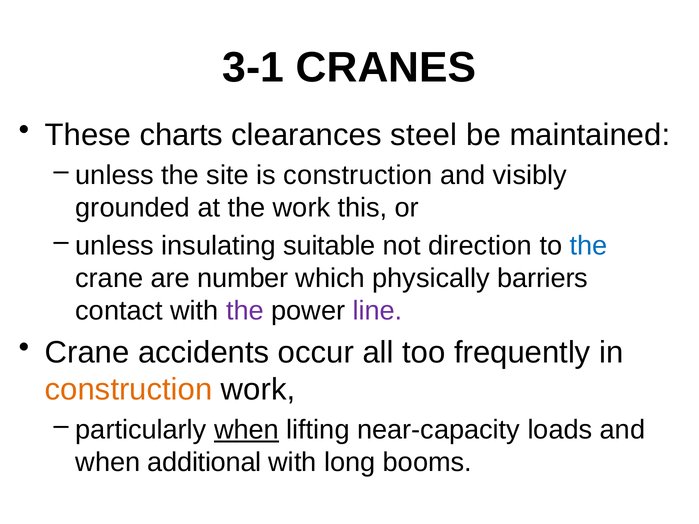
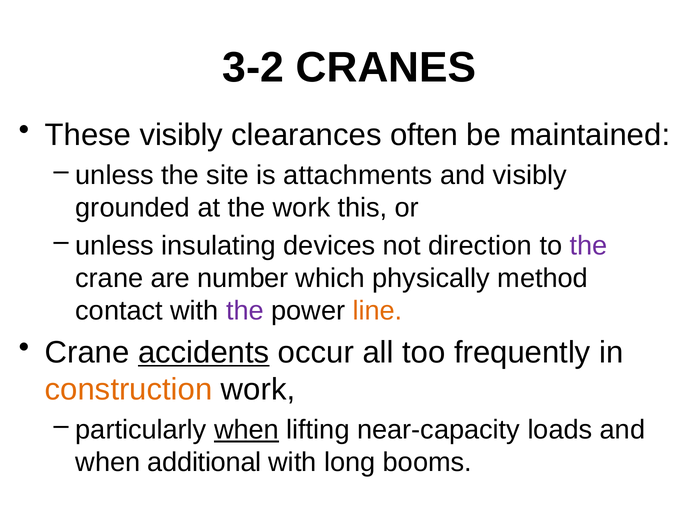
3-1: 3-1 -> 3-2 (253, 68)
These charts: charts -> visibly (181, 135)
steel: steel -> often (424, 135)
is construction: construction -> attachments (358, 175)
suitable: suitable -> devices (329, 246)
the colour: blue -> purple (589, 246)
barriers: barriers -> method (543, 278)
line colour: purple -> orange (378, 311)
accidents underline: none -> present (204, 353)
